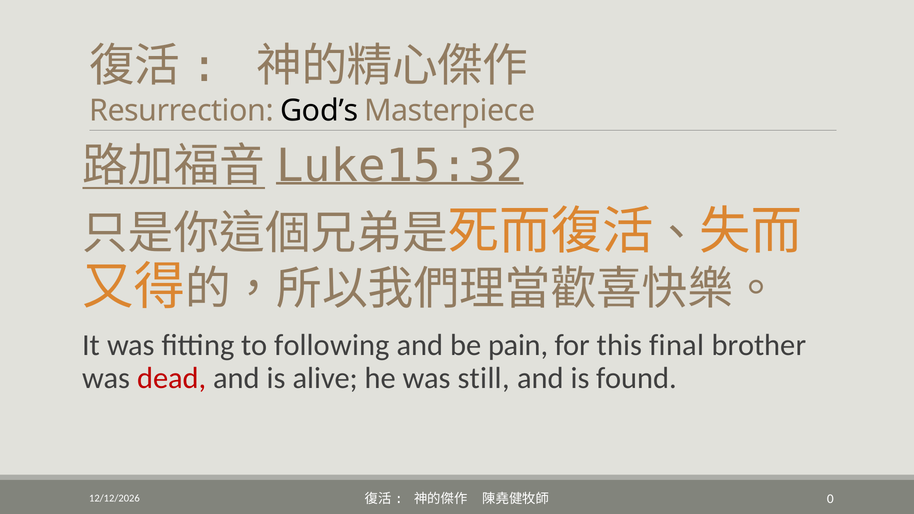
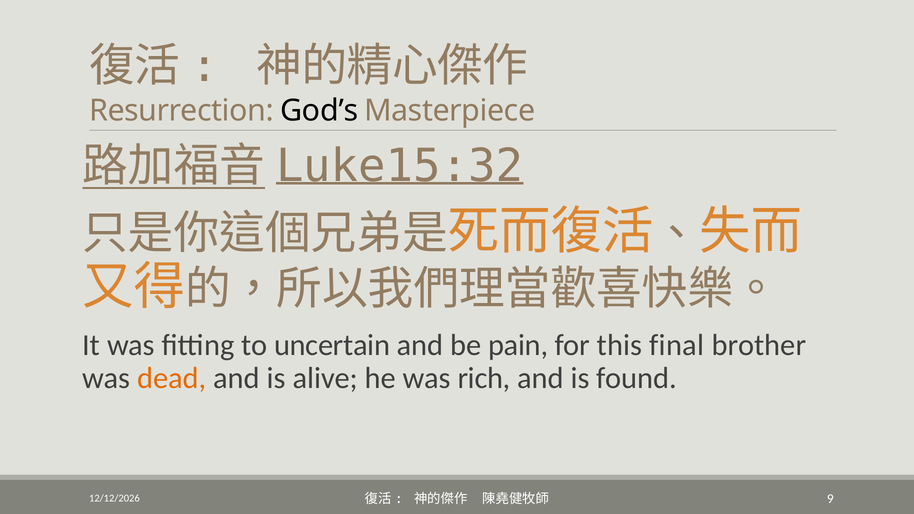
following: following -> uncertain (332, 345)
dead colour: red -> orange (172, 378)
still: still -> rich (484, 378)
0: 0 -> 9 (830, 499)
